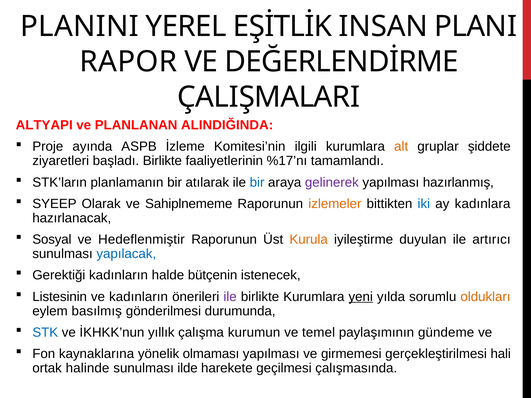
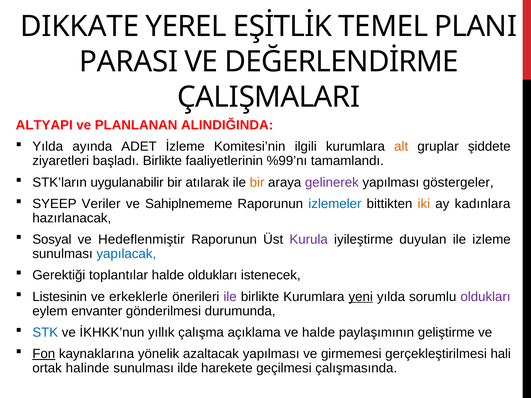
PLANINI: PLANINI -> DIKKATE (80, 26)
INSAN: INSAN -> TEMEL (383, 26)
RAPOR: RAPOR -> PARASI (129, 62)
Proje: Proje -> Yılda (48, 147)
ASPB: ASPB -> ADET (139, 147)
%17’nı: %17’nı -> %99’nı (287, 161)
planlamanın: planlamanın -> uygulanabilir (127, 182)
bir colour: blue -> orange (257, 182)
hazırlanmış: hazırlanmış -> göstergeler (458, 182)
Olarak: Olarak -> Veriler (101, 204)
izlemeler colour: orange -> blue (335, 204)
iki colour: blue -> orange (424, 204)
Kurula colour: orange -> purple (309, 240)
artırıcı: artırıcı -> izleme (492, 240)
Gerektiği kadınların: kadınların -> toplantılar (118, 275)
halde bütçenin: bütçenin -> oldukları (213, 275)
ve kadınların: kadınların -> erkeklerle (138, 297)
oldukları colour: orange -> purple (485, 297)
basılmış: basılmış -> envanter (97, 311)
kurumun: kurumun -> açıklama (254, 333)
ve temel: temel -> halde (319, 333)
gündeme: gündeme -> geliştirme (446, 333)
Fon underline: none -> present (44, 354)
olmaması: olmaması -> azaltacak (211, 354)
